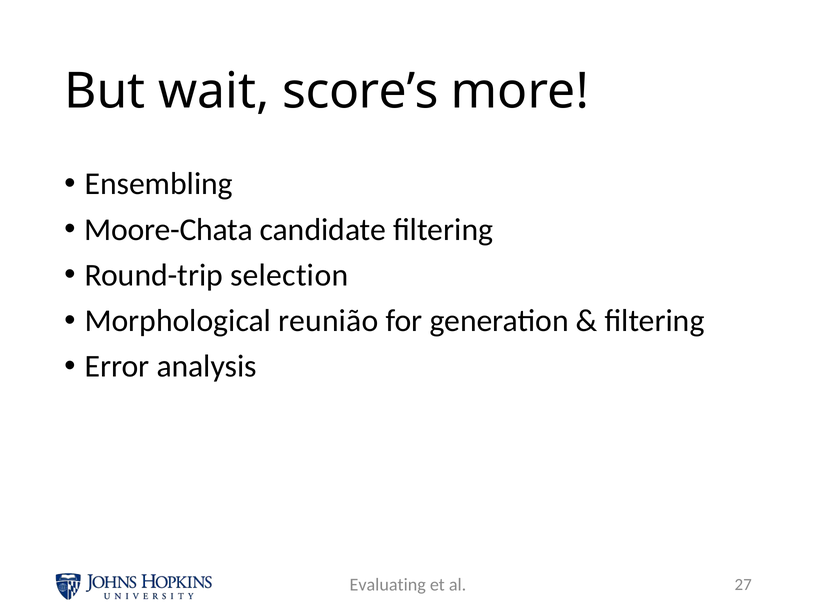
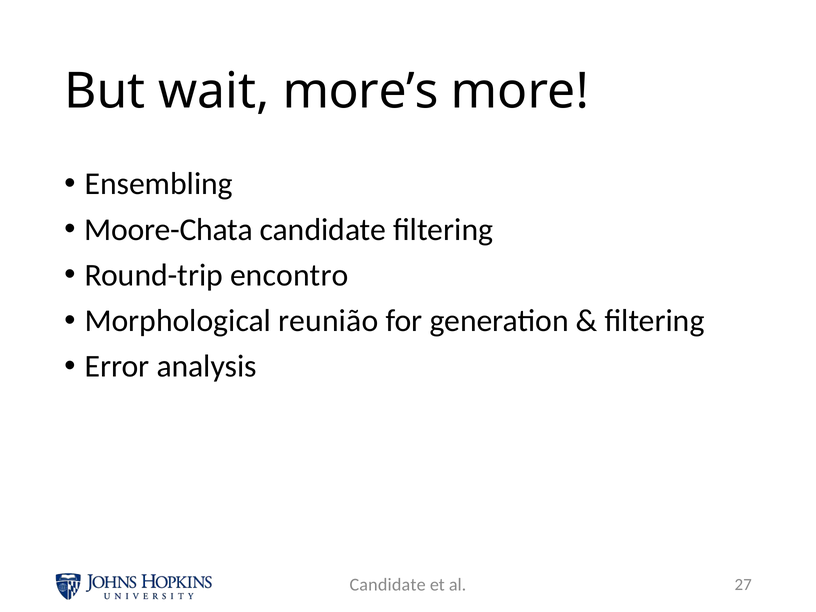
score’s: score’s -> more’s (360, 91)
selection: selection -> encontro (289, 275)
Evaluating: Evaluating -> Candidate (388, 585)
